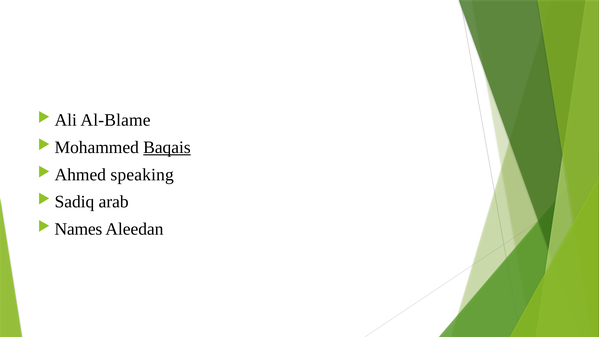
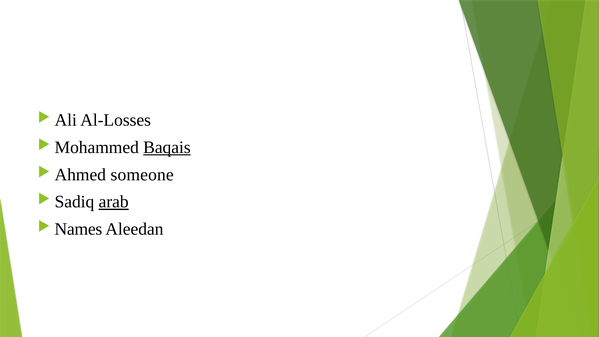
Al-Blame: Al-Blame -> Al-Losses (116, 120)
speaking: speaking -> someone (142, 175)
arab underline: none -> present (114, 202)
